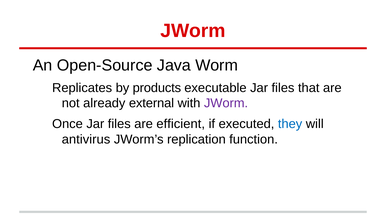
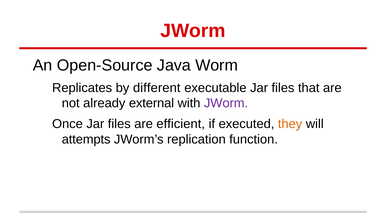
products: products -> different (157, 88)
they colour: blue -> orange (290, 124)
antivirus: antivirus -> attempts (86, 139)
